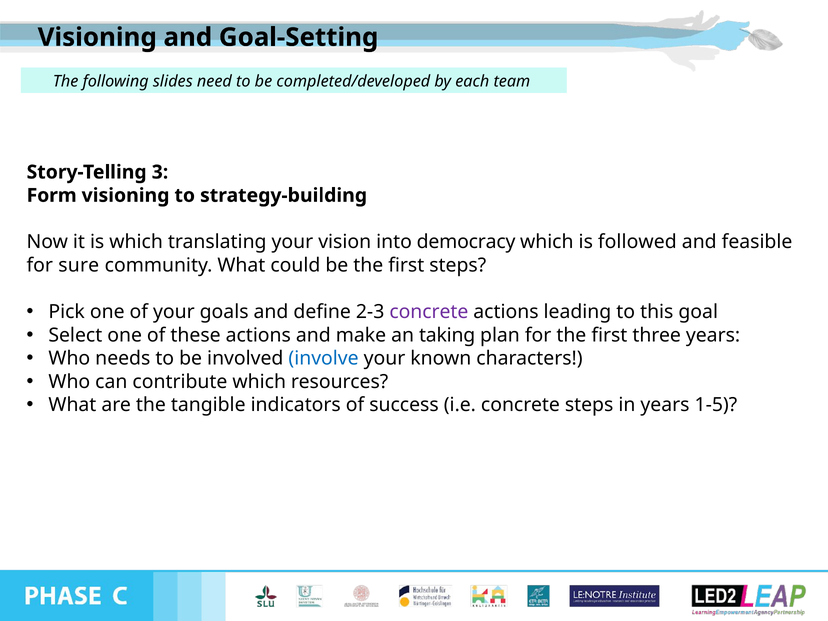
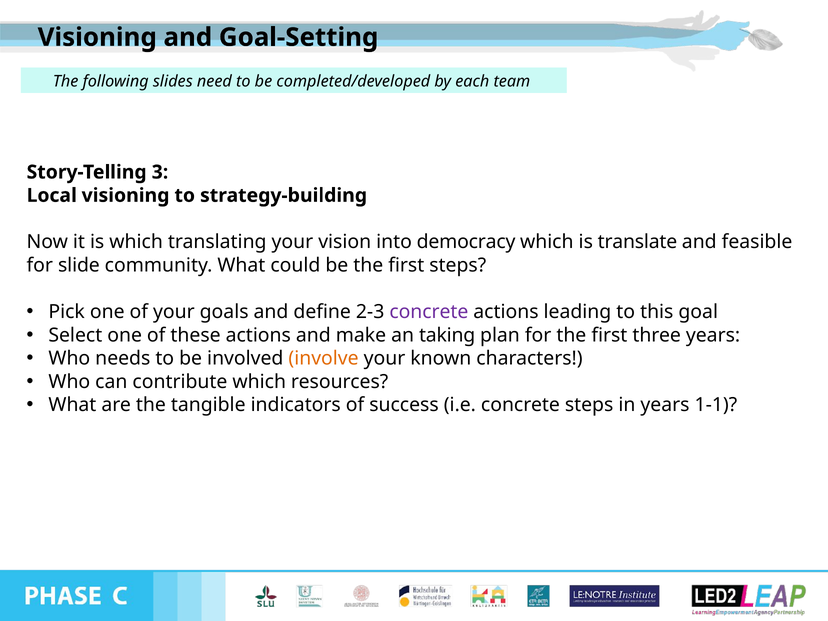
Form: Form -> Local (52, 195)
followed: followed -> translate (637, 242)
sure: sure -> slide (79, 265)
involve colour: blue -> orange (324, 358)
1-5: 1-5 -> 1-1 (716, 405)
